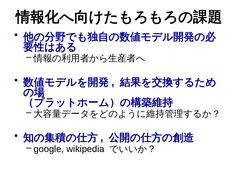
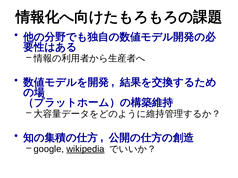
wikipedia underline: none -> present (85, 149)
